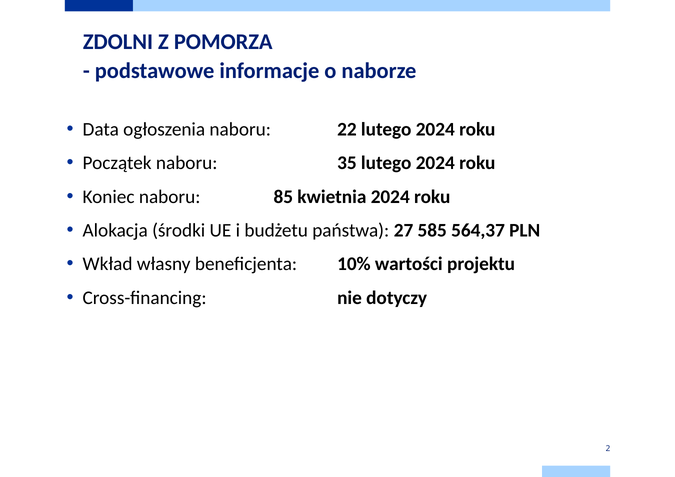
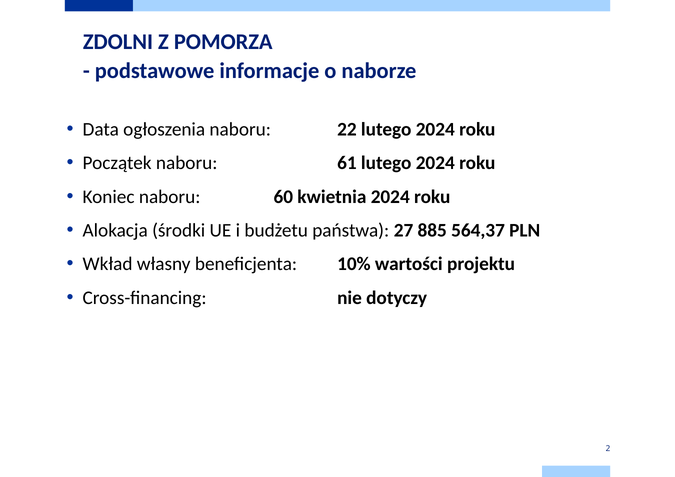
35: 35 -> 61 (347, 163)
85: 85 -> 60 (283, 197)
585: 585 -> 885 (432, 231)
